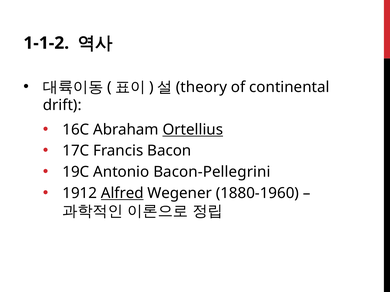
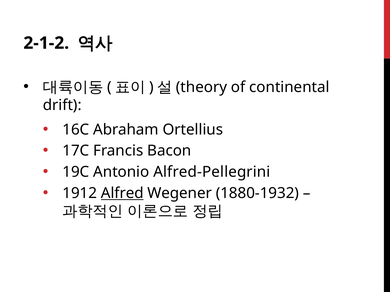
1-1-2: 1-1-2 -> 2-1-2 (46, 43)
Ortellius underline: present -> none (193, 130)
Bacon-Pellegrini: Bacon-Pellegrini -> Alfred-Pellegrini (212, 172)
1880-1960: 1880-1960 -> 1880-1932 (257, 193)
